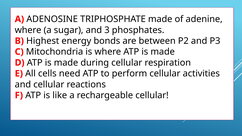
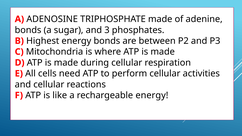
where: where -> bonds (28, 30)
rechargeable cellular: cellular -> energy (152, 95)
